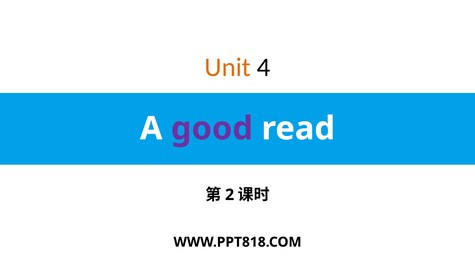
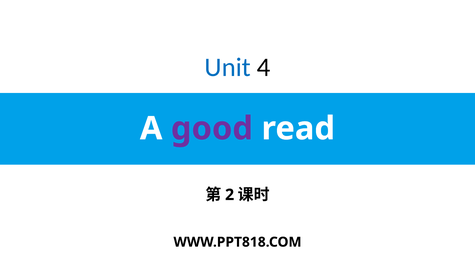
Unit colour: orange -> blue (228, 67)
